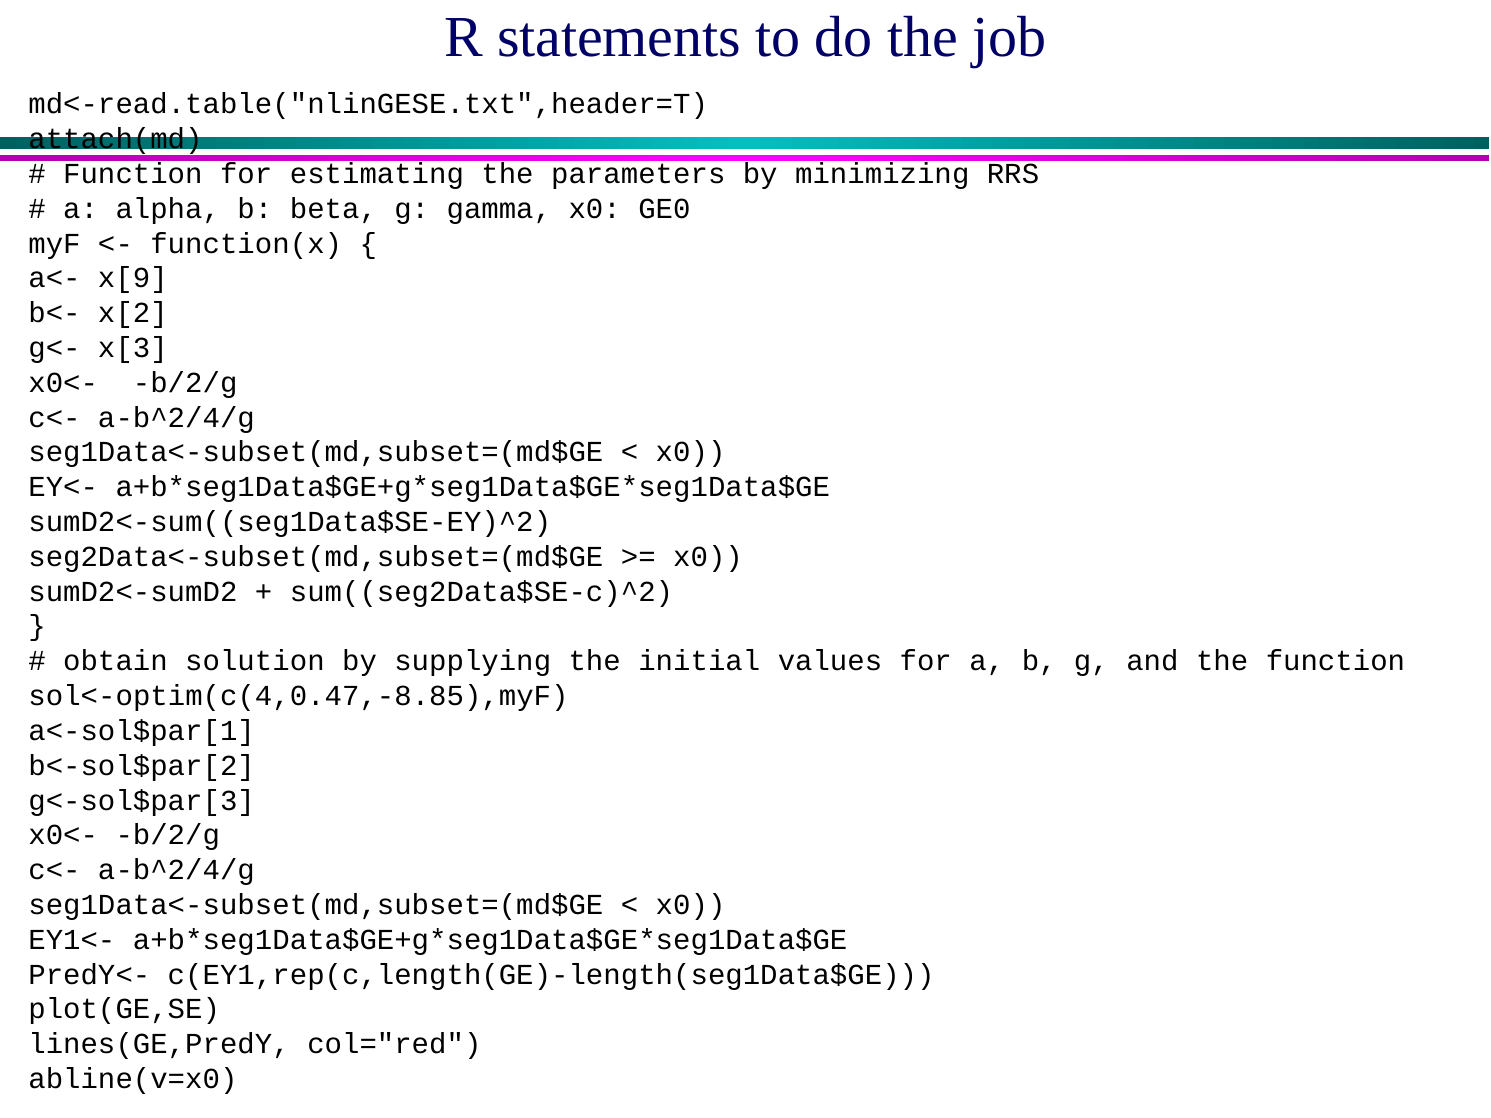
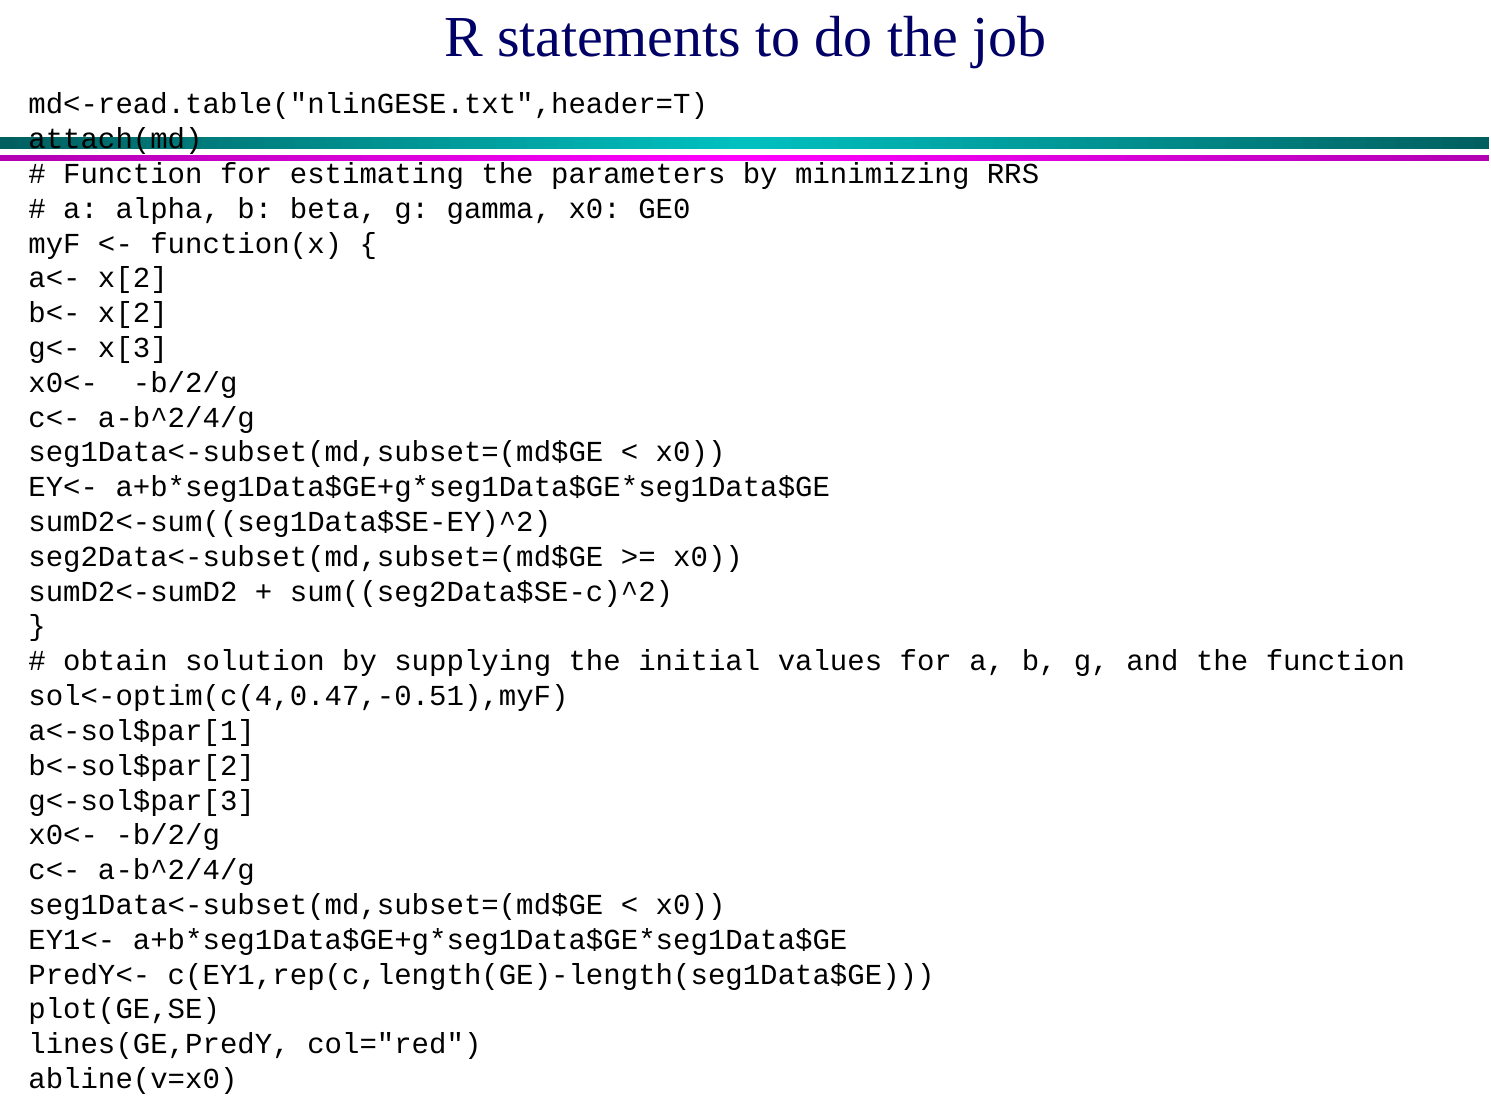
a<- x[9: x[9 -> x[2 (133, 278)
sol<-optim(c(4,0.47,-8.85),myF: sol<-optim(c(4,0.47,-8.85),myF -> sol<-optim(c(4,0.47,-0.51),myF (299, 696)
